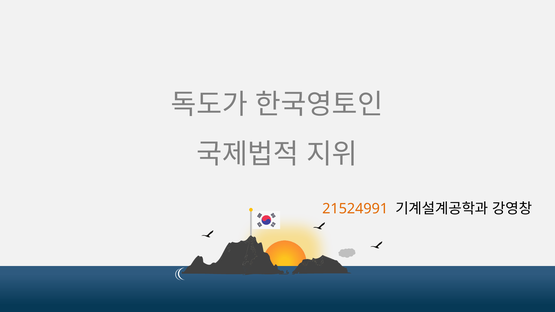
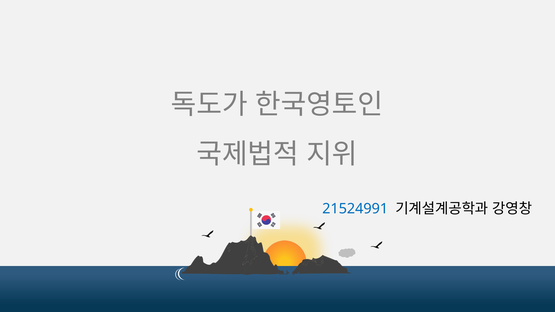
21524991 colour: orange -> blue (355, 209)
